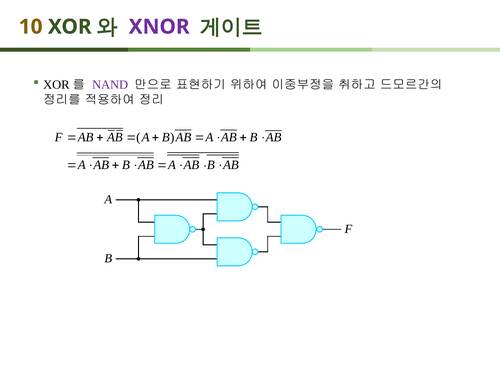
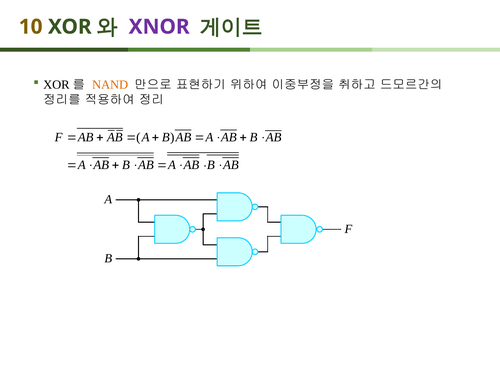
NAND colour: purple -> orange (110, 85)
